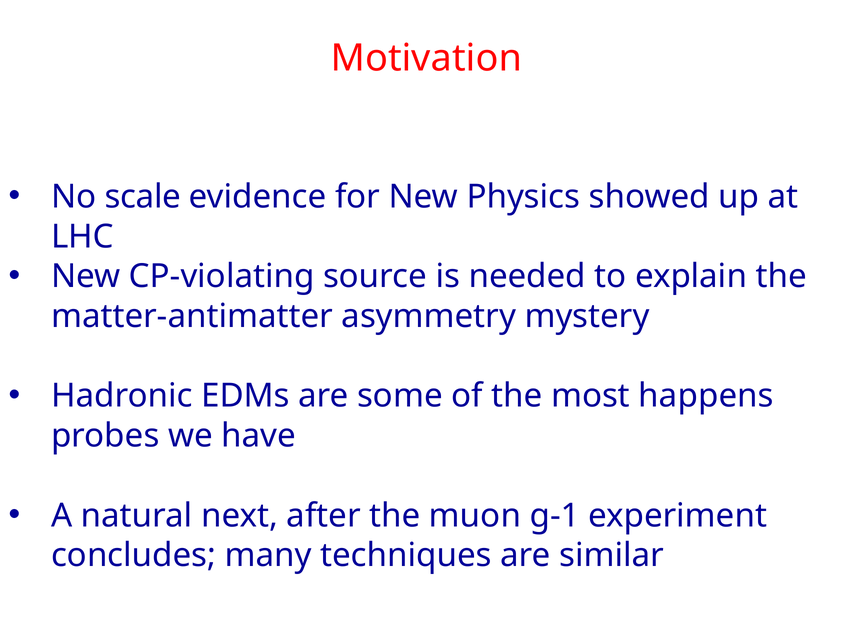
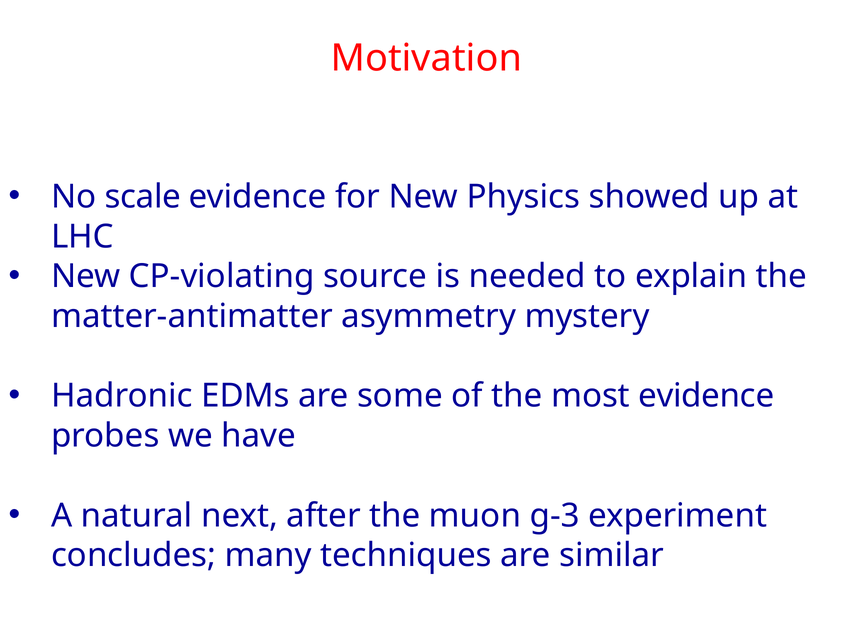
most happens: happens -> evidence (706, 396)
g-1: g-1 -> g-3 (555, 515)
